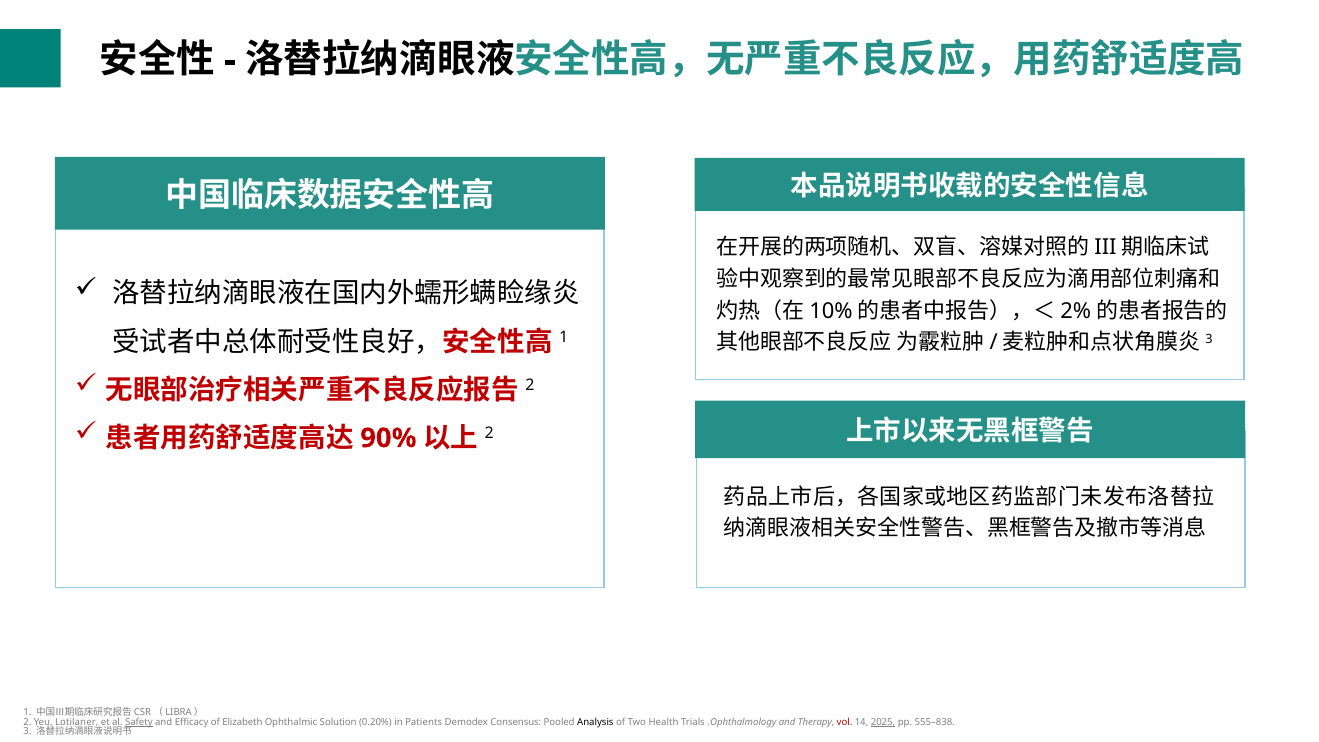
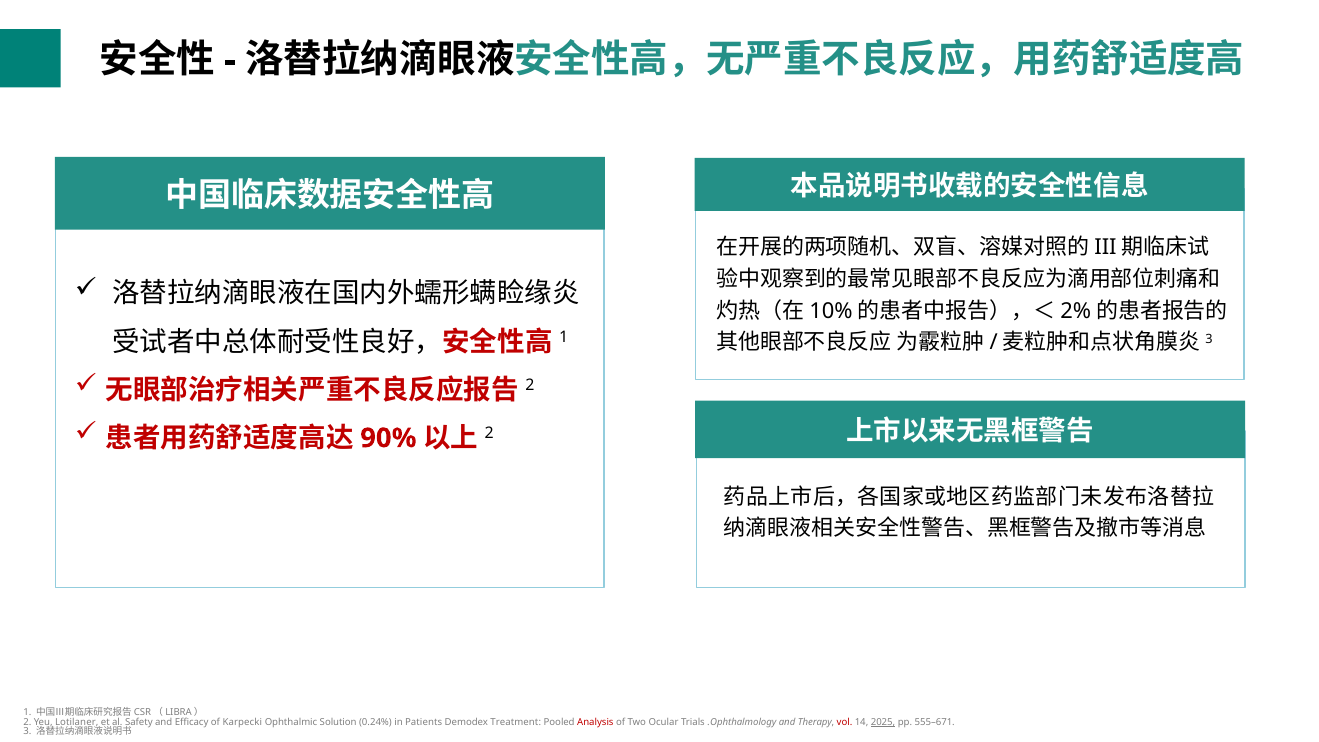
Safety underline: present -> none (139, 722)
Elizabeth: Elizabeth -> Karpecki (242, 722)
0.20%: 0.20% -> 0.24% (375, 722)
Consensus: Consensus -> Treatment (516, 722)
Analysis colour: black -> red (595, 722)
Health: Health -> Ocular (664, 722)
555–838: 555–838 -> 555–671 (935, 722)
